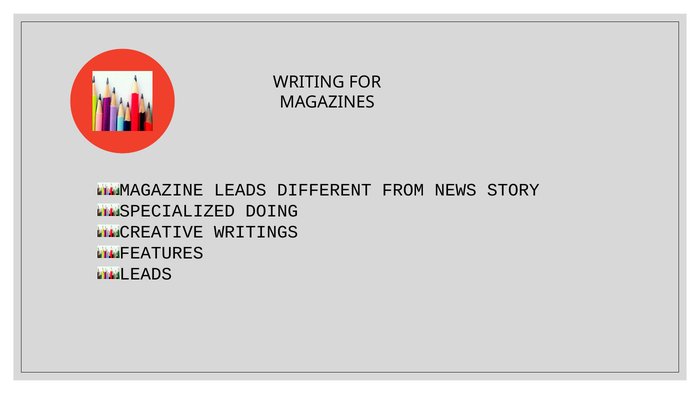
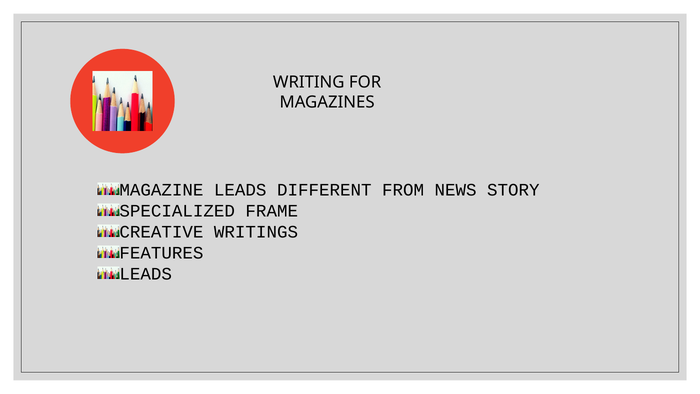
DOING: DOING -> FRAME (272, 211)
